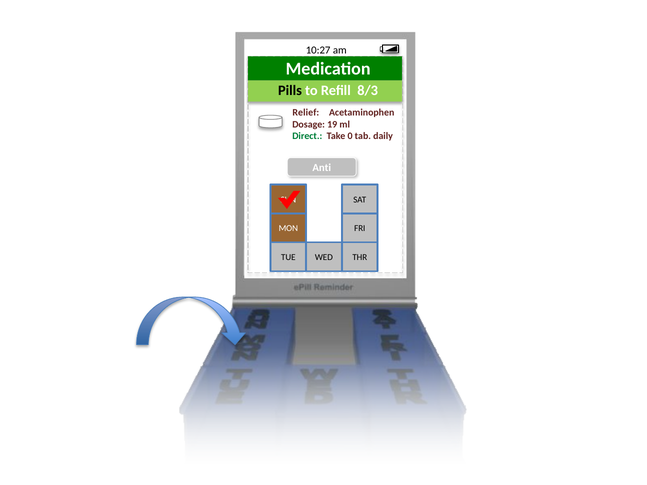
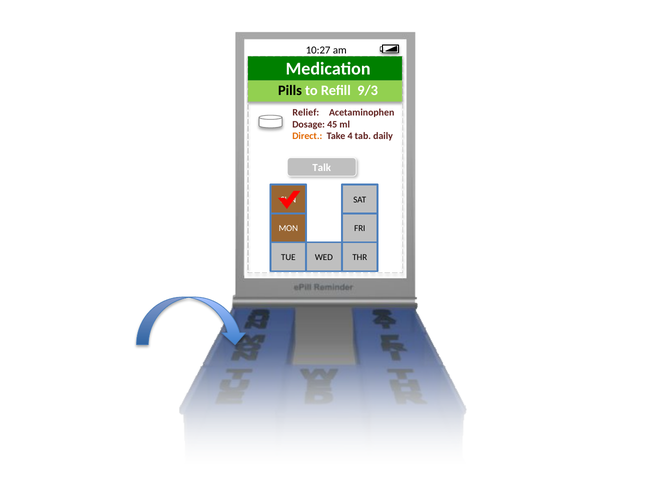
8/3: 8/3 -> 9/3 (368, 91)
19: 19 -> 45 (332, 124)
Direct colour: green -> orange (307, 136)
0: 0 -> 4 (350, 136)
Anti: Anti -> Talk (322, 168)
